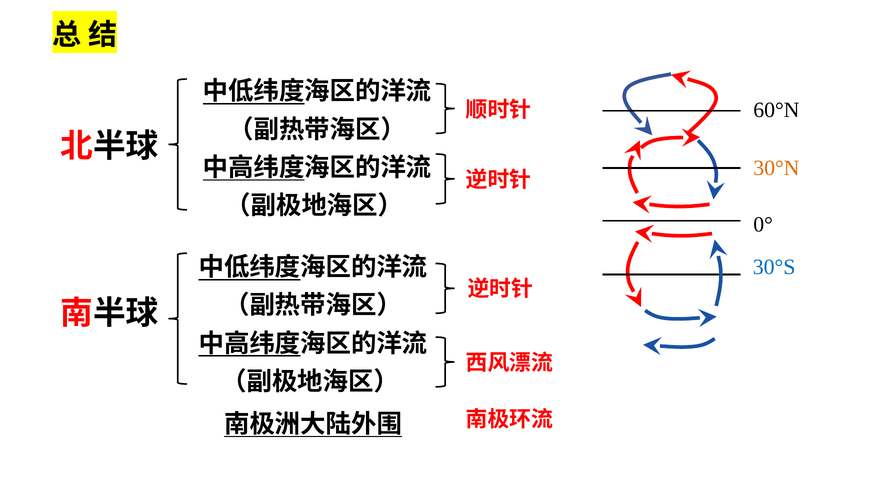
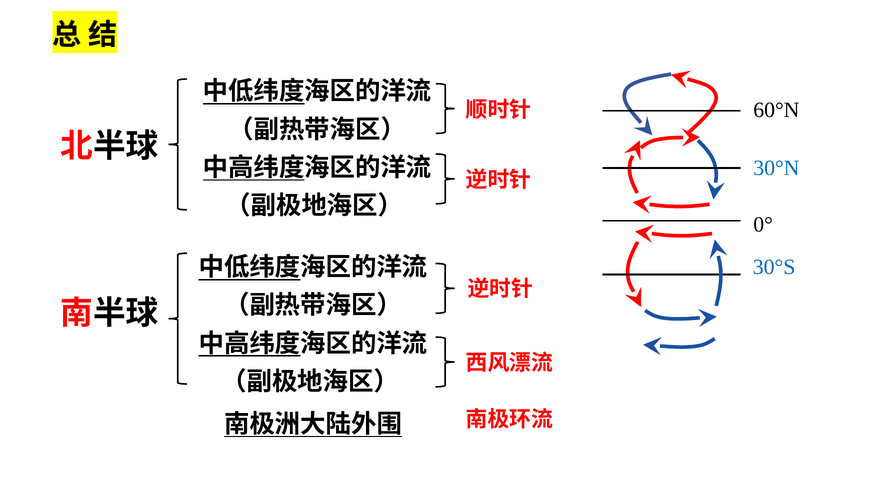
30°N colour: orange -> blue (776, 168)
